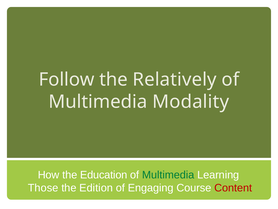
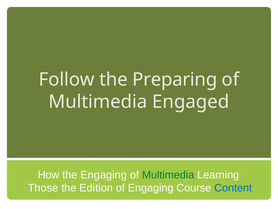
Relatively: Relatively -> Preparing (175, 79)
Modality: Modality -> Engaged (191, 102)
the Education: Education -> Engaging (104, 175)
Content colour: red -> blue (233, 188)
